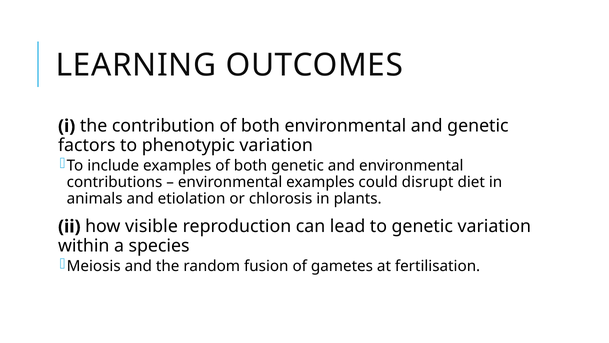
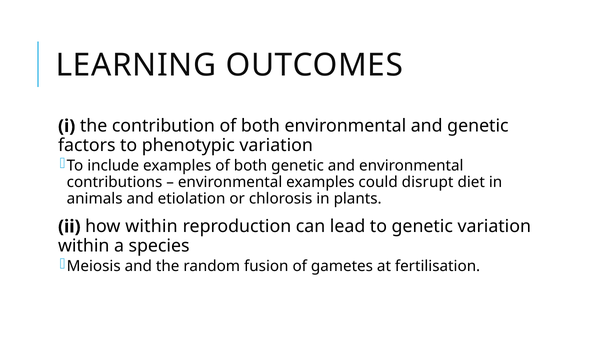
how visible: visible -> within (151, 226)
